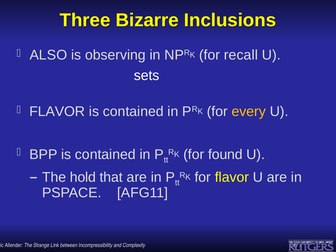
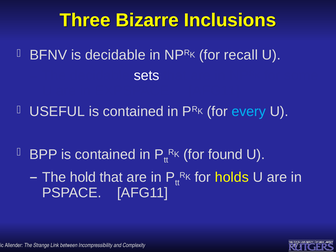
ALSO: ALSO -> BFNV (48, 55)
is observing: observing -> decidable (115, 55)
FLAVOR: FLAVOR -> USEFUL (57, 111)
every colour: yellow -> light blue (249, 111)
for flavor: flavor -> holds (232, 177)
